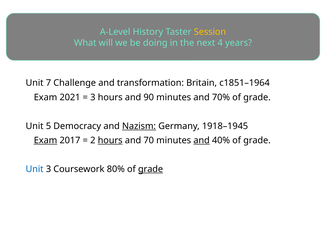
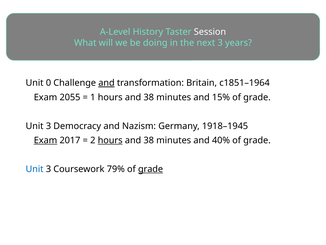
Session colour: yellow -> white (210, 32)
next 4: 4 -> 3 (220, 43)
7: 7 -> 0 (48, 83)
and underline: none -> present (106, 83)
2021: 2021 -> 2055 (70, 97)
3: 3 -> 1 (93, 97)
90: 90 -> 38 (149, 97)
70%: 70% -> 15% (221, 97)
5: 5 -> 3 (48, 126)
Nazism underline: present -> none (139, 126)
70: 70 -> 38 (149, 140)
and underline: present -> none (202, 140)
80%: 80% -> 79% (116, 169)
